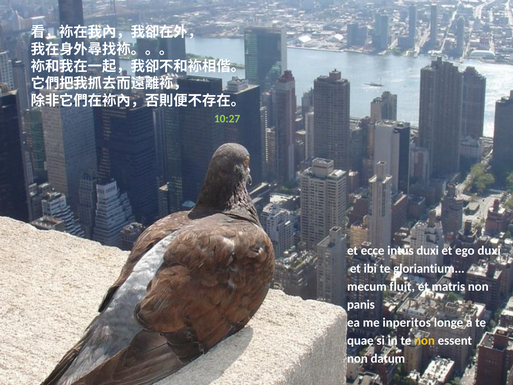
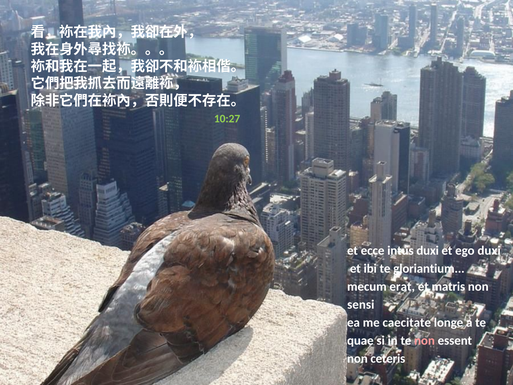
fluit: fluit -> erat (402, 286)
panis: panis -> sensi (361, 304)
inperitos: inperitos -> caecitate (407, 322)
non colour: yellow -> pink (424, 340)
datum: datum -> ceteris (388, 358)
